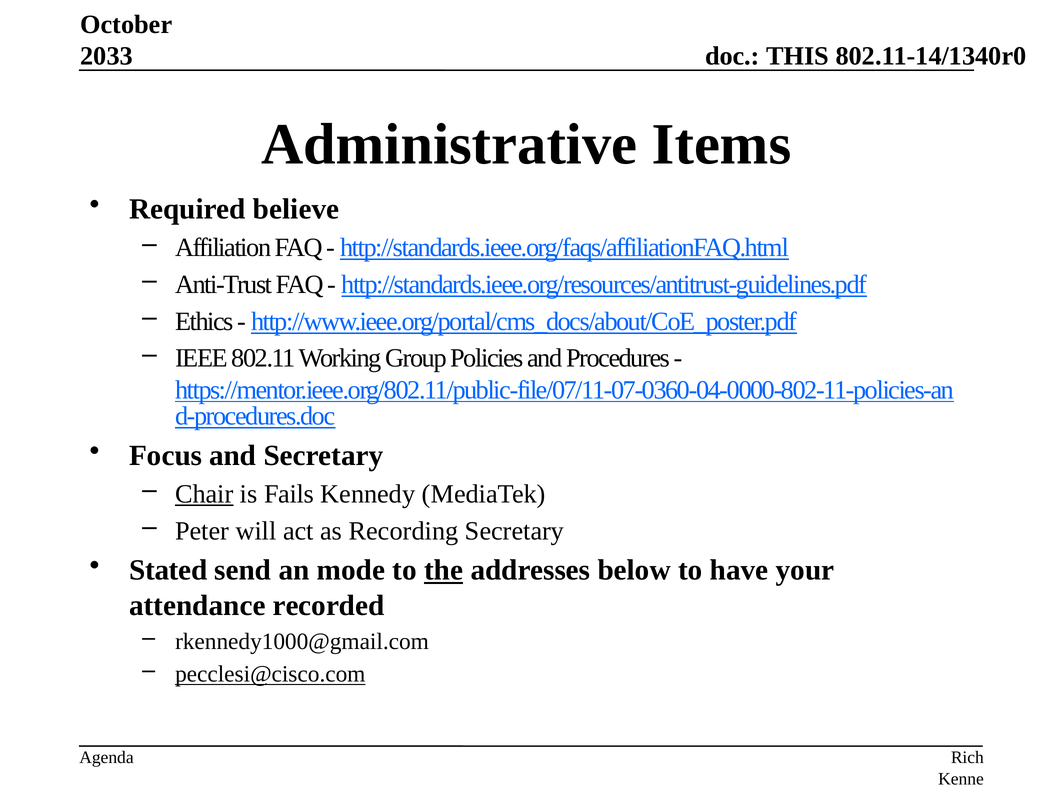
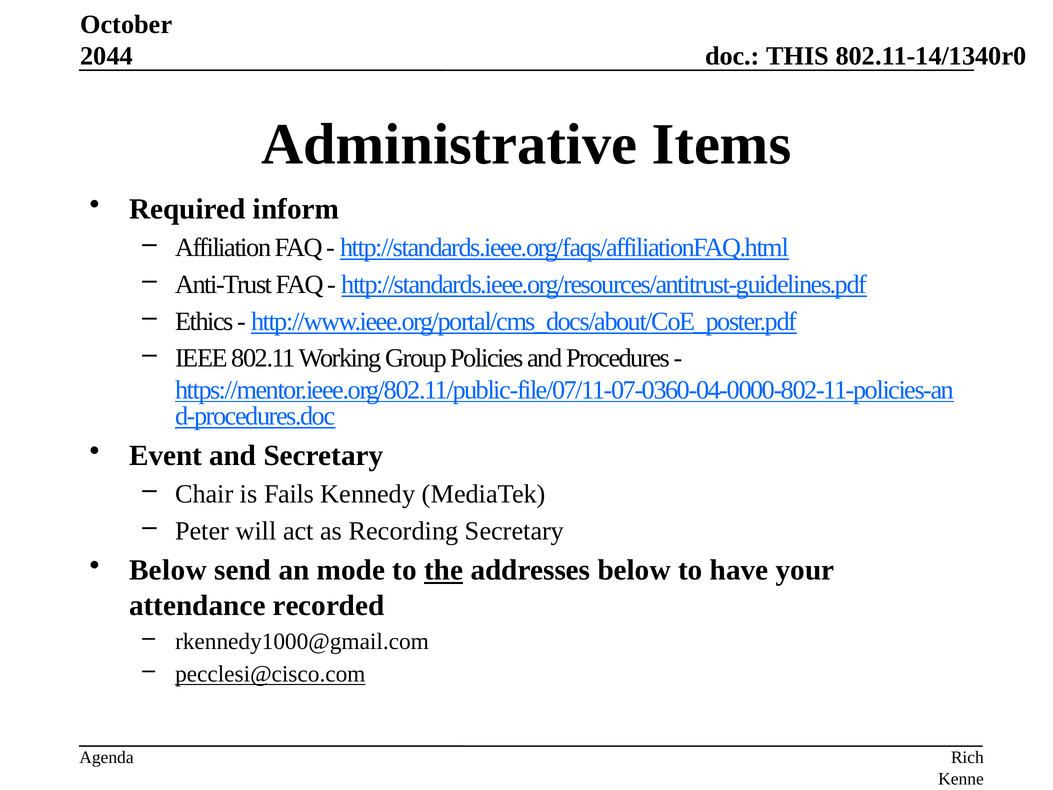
2033: 2033 -> 2044 (107, 56)
believe: believe -> inform (296, 209)
Focus: Focus -> Event (166, 455)
Chair underline: present -> none (204, 494)
Stated: Stated -> Below (168, 570)
